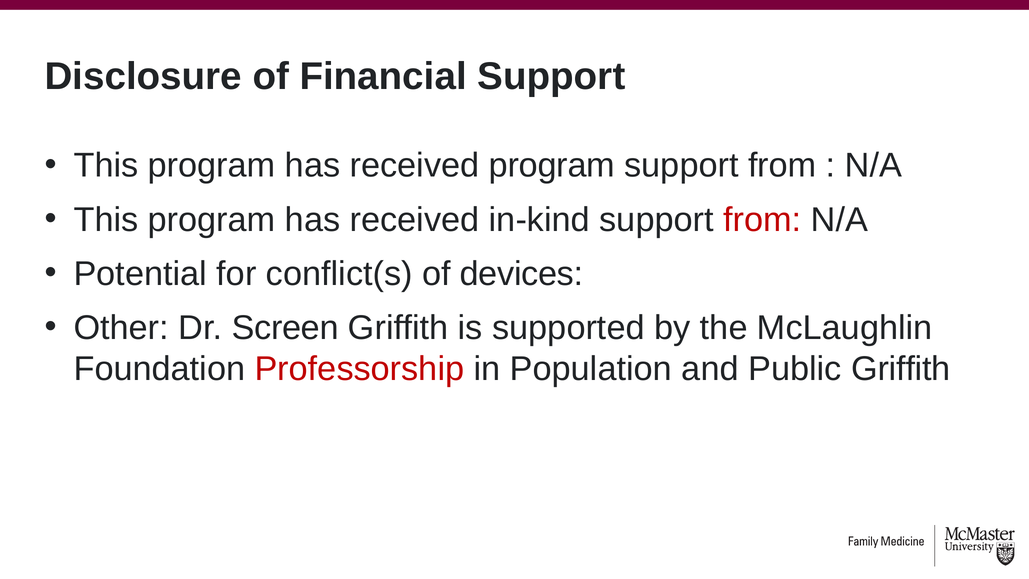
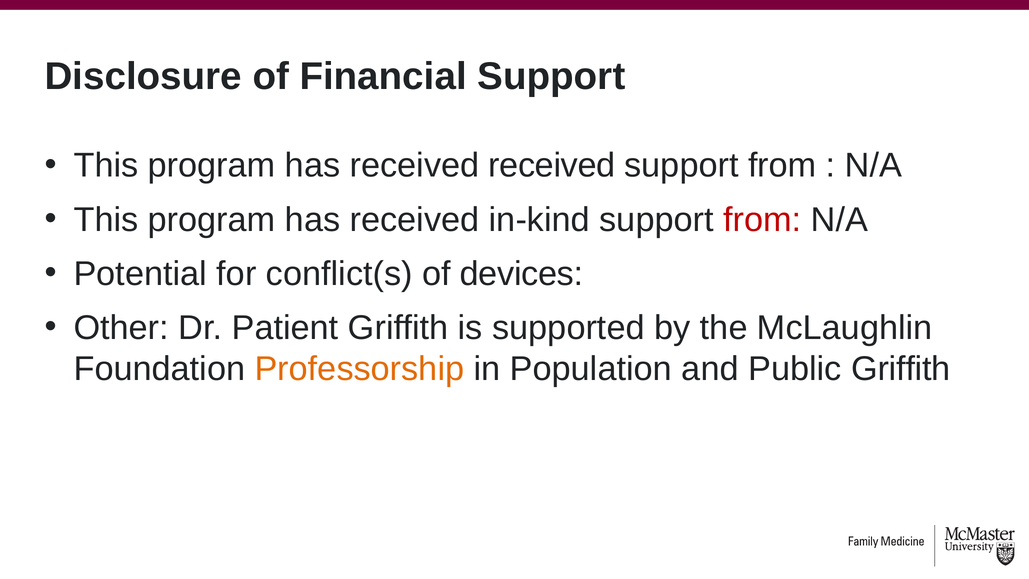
received program: program -> received (552, 166)
Screen: Screen -> Patient (285, 328)
Professorship colour: red -> orange (359, 369)
